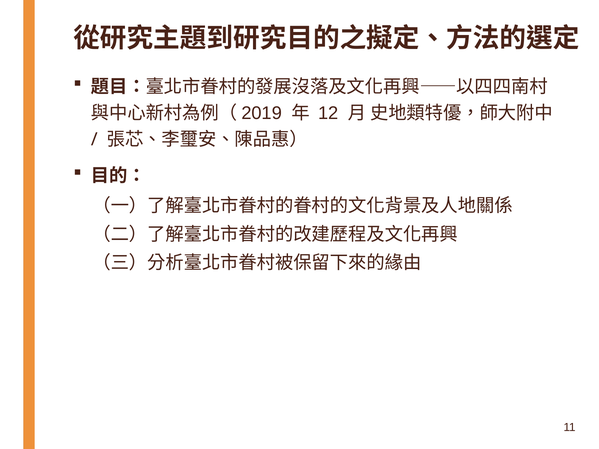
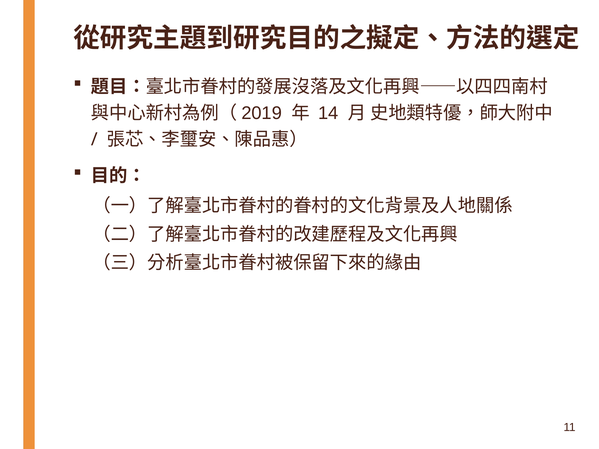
12: 12 -> 14 (328, 113)
